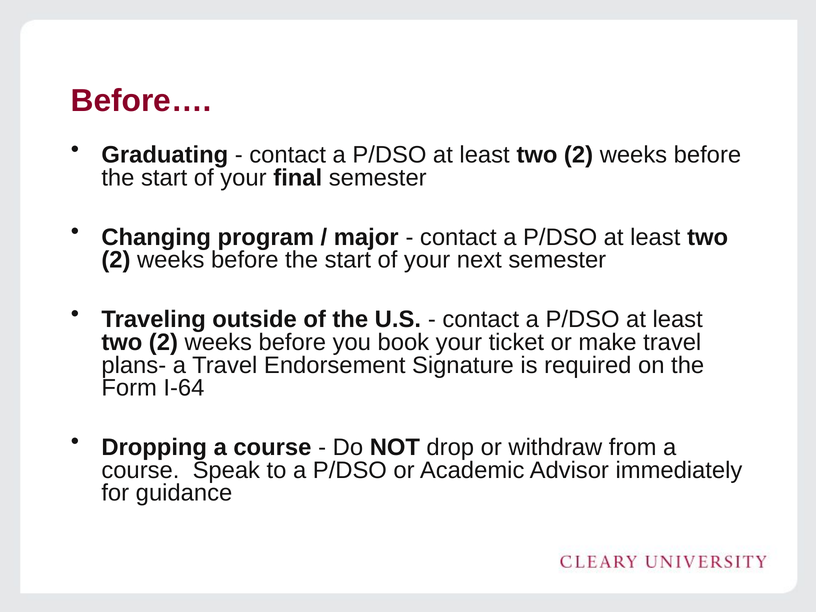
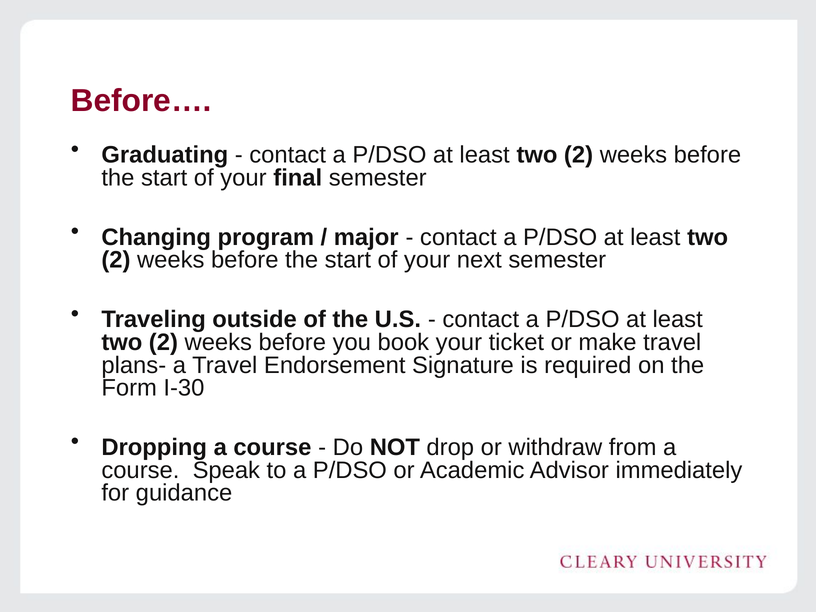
I-64: I-64 -> I-30 (184, 388)
